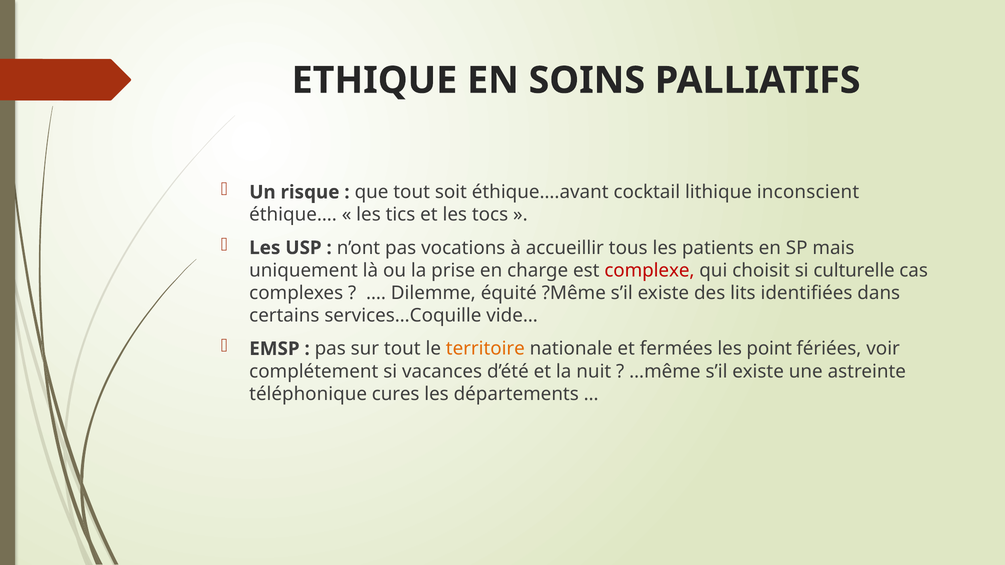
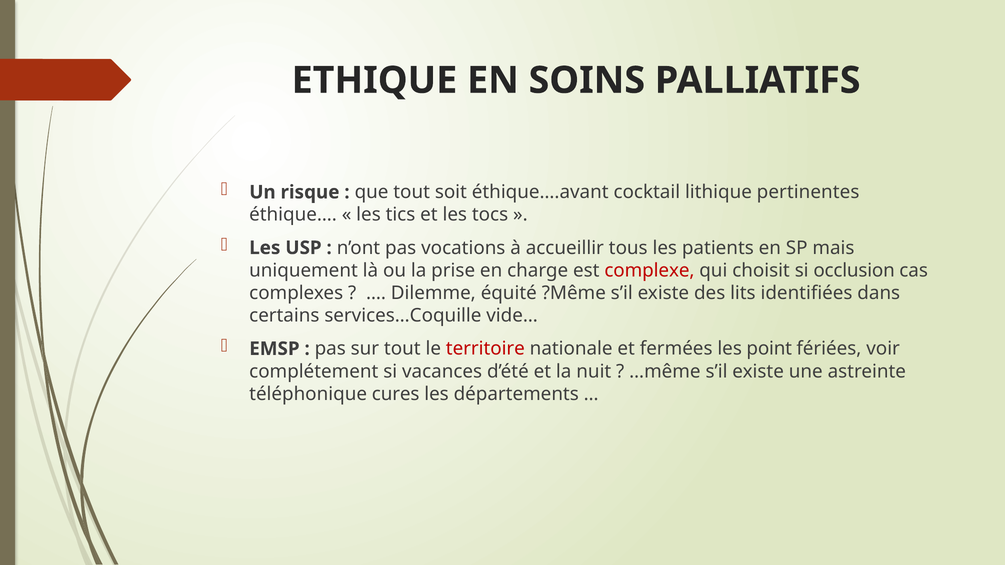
inconscient: inconscient -> pertinentes (808, 192)
culturelle: culturelle -> occlusion (854, 271)
territoire colour: orange -> red (485, 349)
